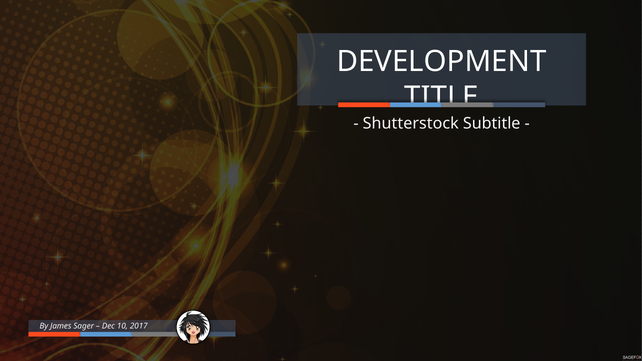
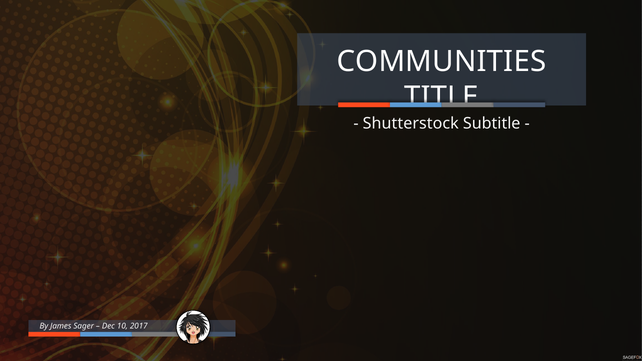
DEVELOPMENT: DEVELOPMENT -> COMMUNITIES (441, 62)
